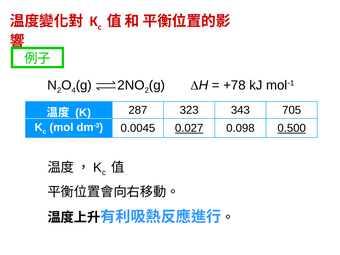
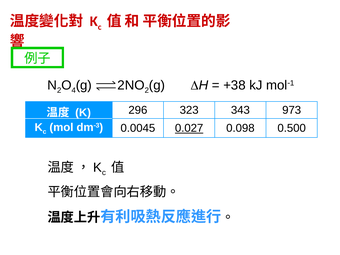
+78: +78 -> +38 (234, 85)
287: 287 -> 296 (138, 110)
705: 705 -> 973 (292, 110)
0.500 underline: present -> none (292, 128)
